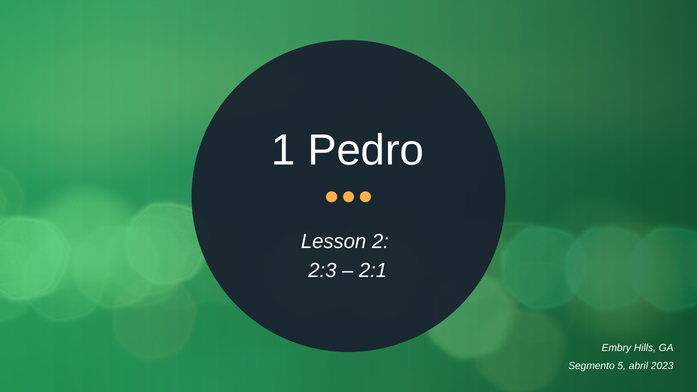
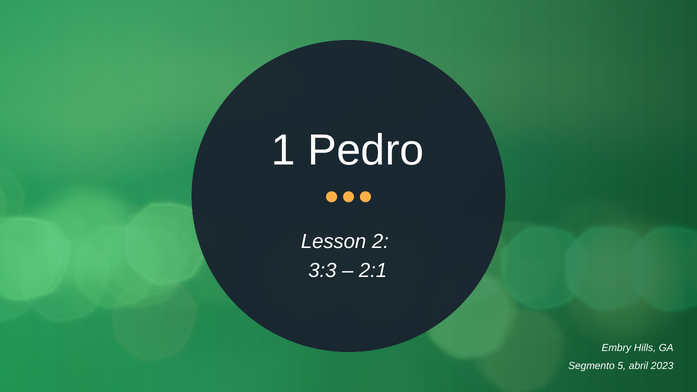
2:3: 2:3 -> 3:3 (322, 271)
